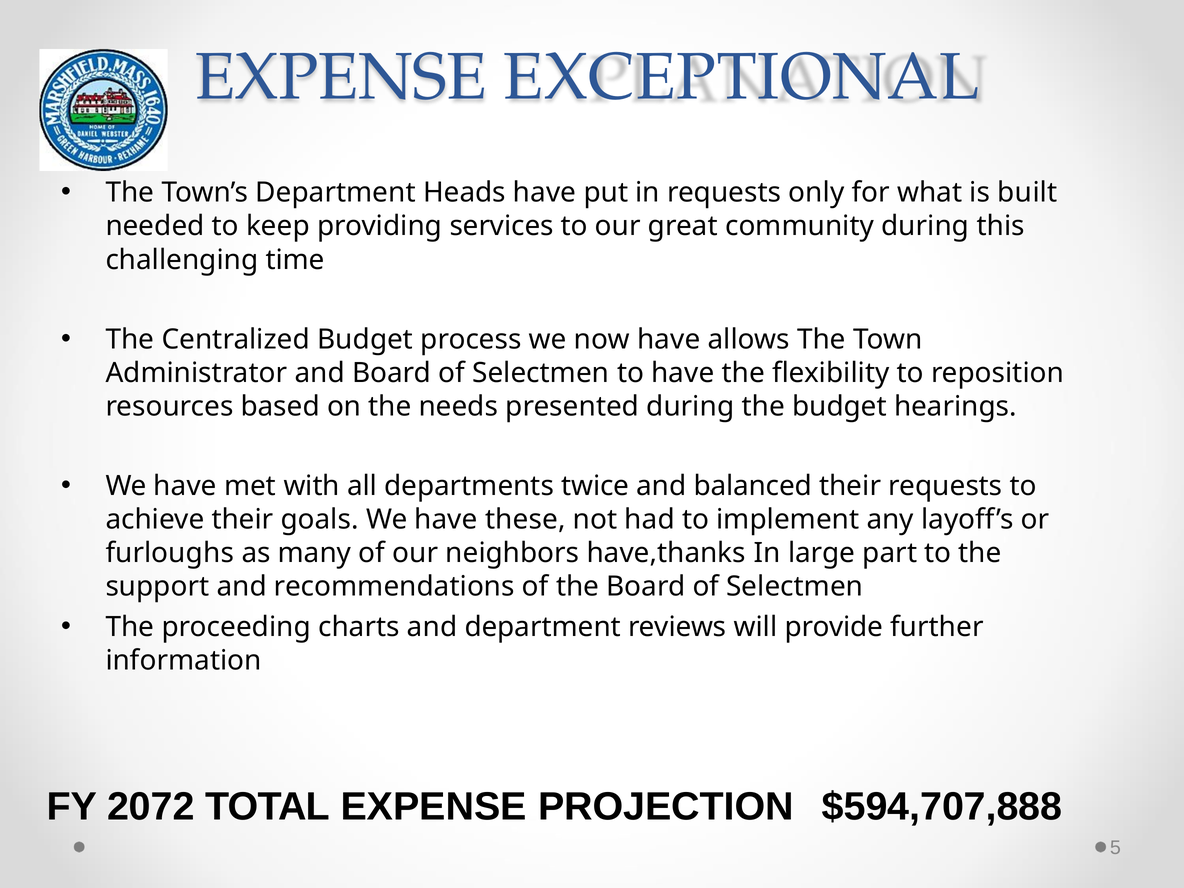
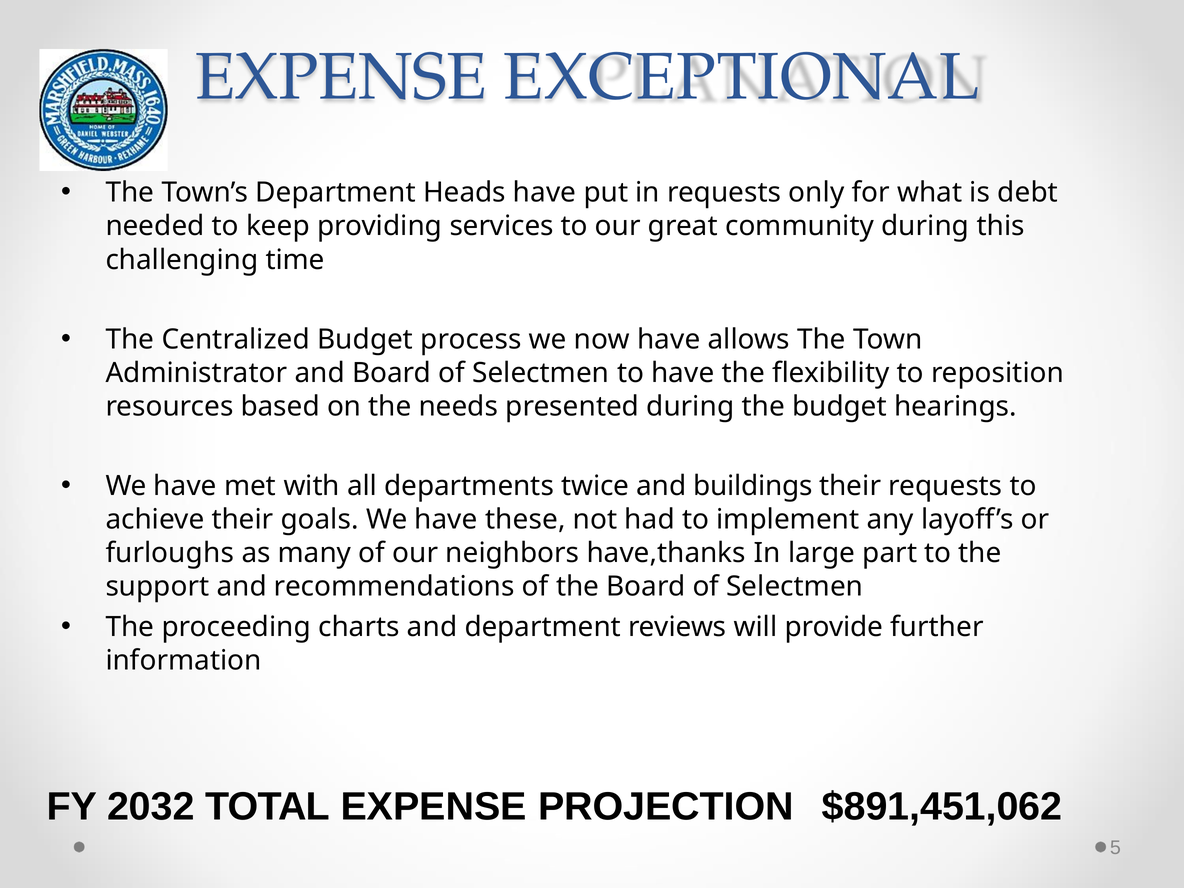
built: built -> debt (1028, 193)
balanced: balanced -> buildings (753, 486)
2072: 2072 -> 2032 (151, 807)
$594,707,888: $594,707,888 -> $891,451,062 (942, 807)
